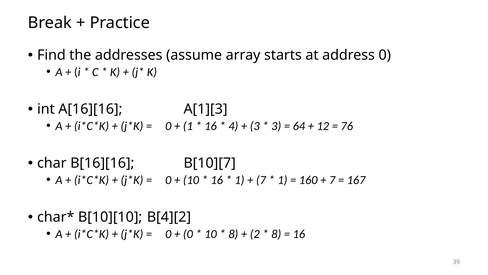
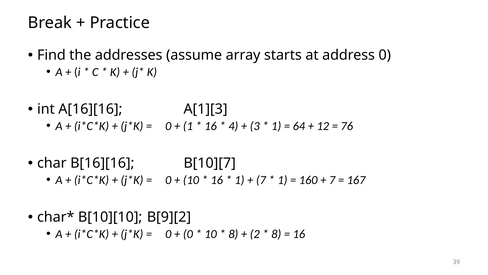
3: 3 -> 1 (276, 126)
B[4][2: B[4][2 -> B[9][2 (169, 217)
